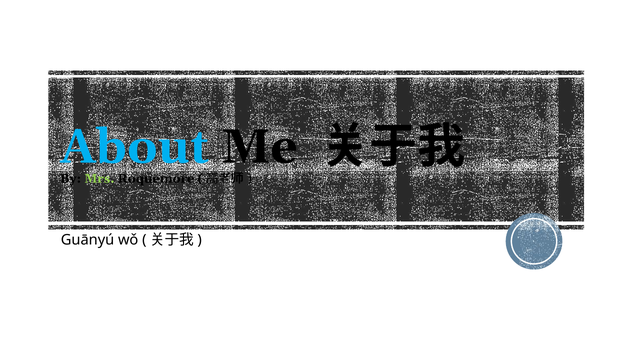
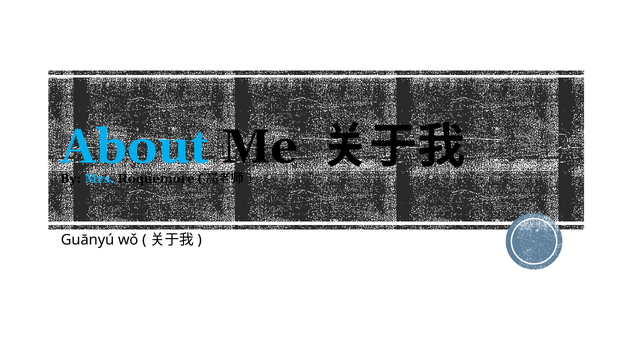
Mrs colour: light green -> light blue (99, 179)
